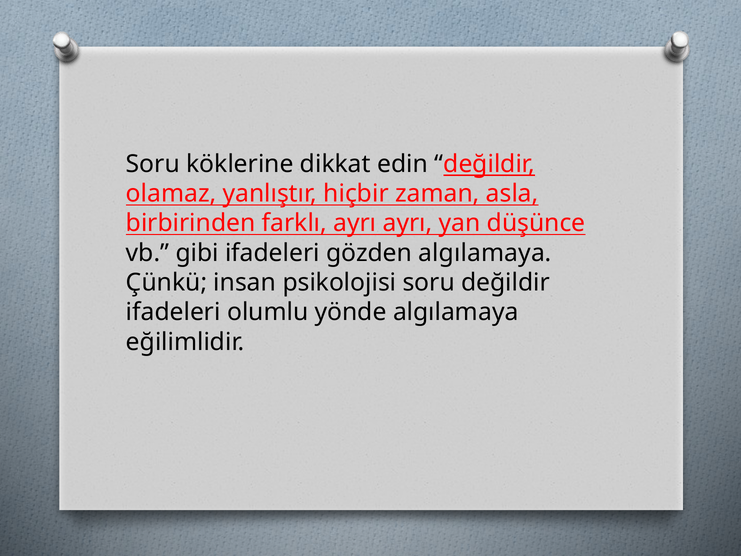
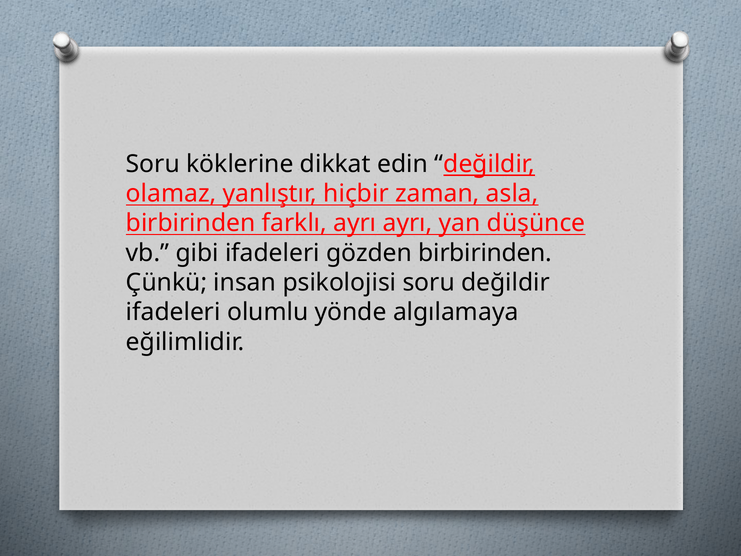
gözden algılamaya: algılamaya -> birbirinden (485, 253)
